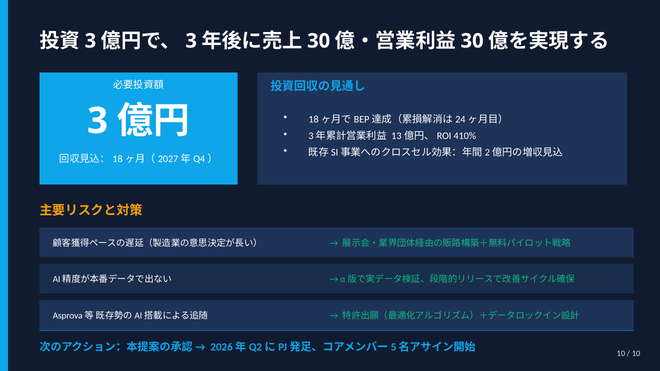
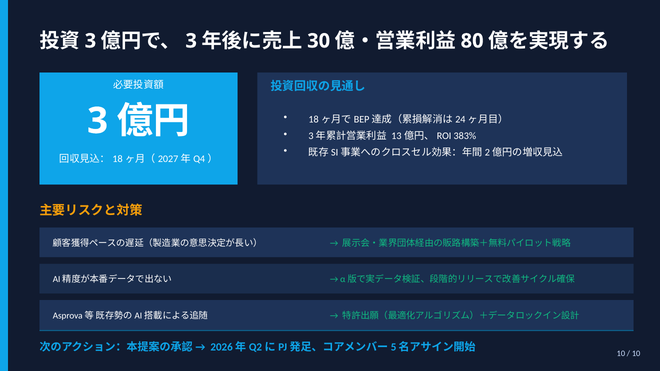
30: 30 -> 80 (472, 41)
410%: 410% -> 383% (465, 136)
